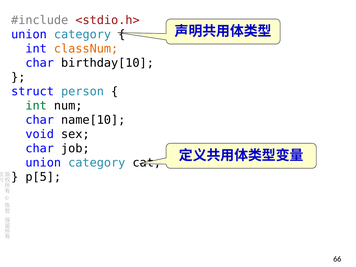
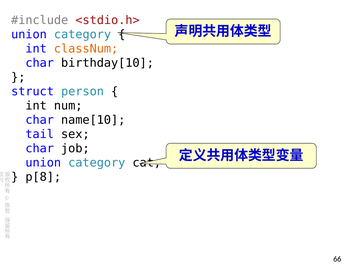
int colour: green -> black (36, 106)
void: void -> tail (40, 134)
p[5: p[5 -> p[8 (43, 177)
